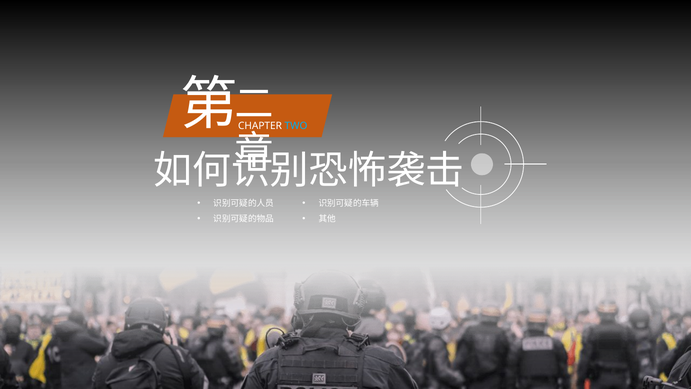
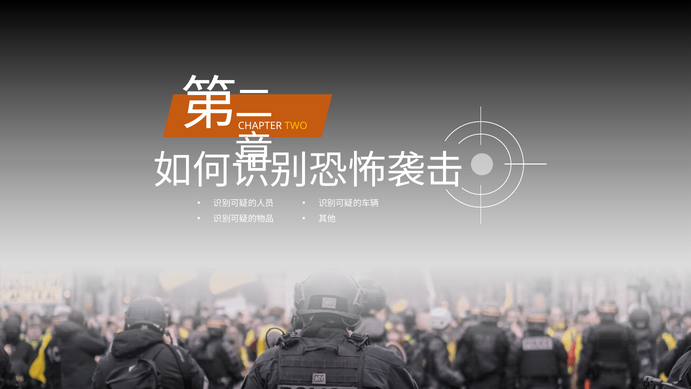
TWO colour: light blue -> yellow (296, 126)
